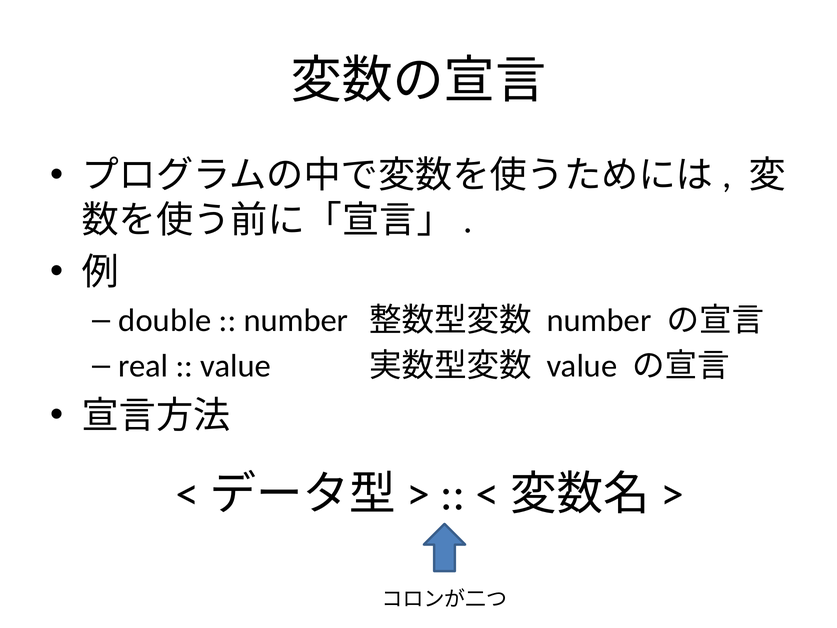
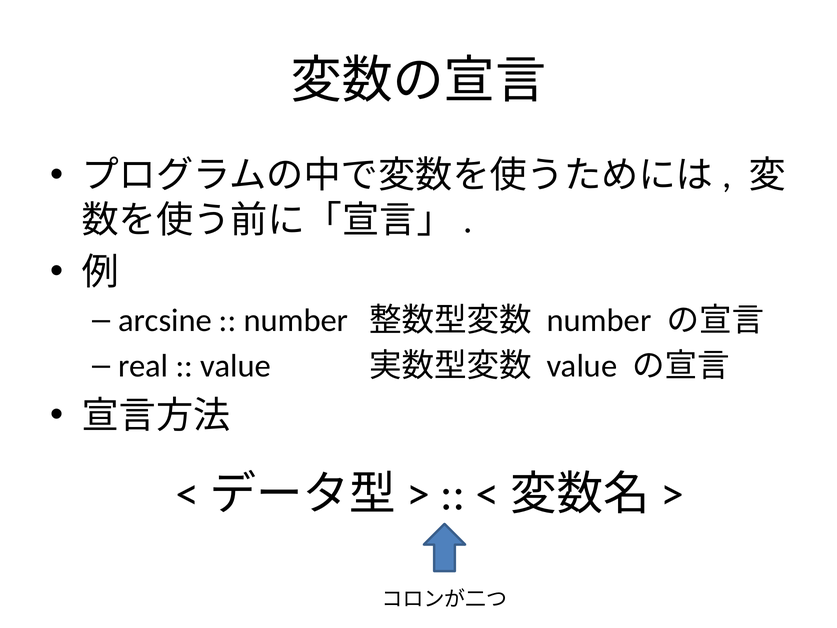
double: double -> arcsine (165, 320)
